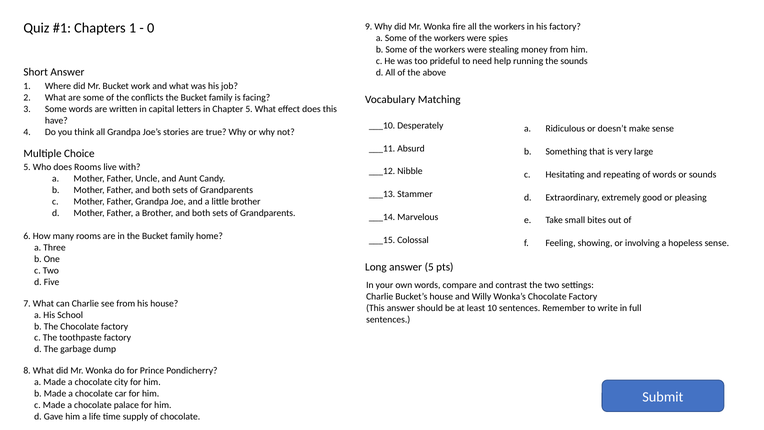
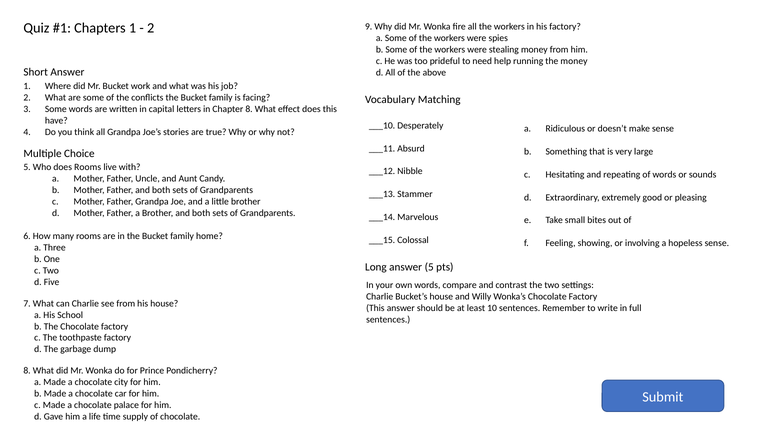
0: 0 -> 2 (151, 28)
the sounds: sounds -> money (574, 61)
Chapter 5: 5 -> 8 (249, 109)
